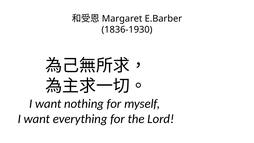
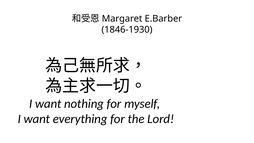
1836-1930: 1836-1930 -> 1846-1930 (127, 30)
